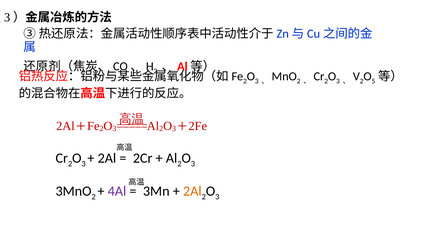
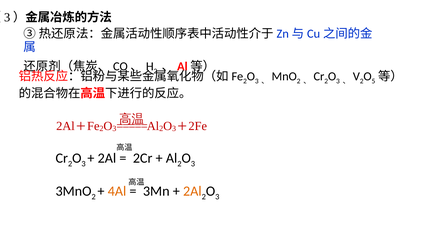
4Al colour: purple -> orange (117, 192)
